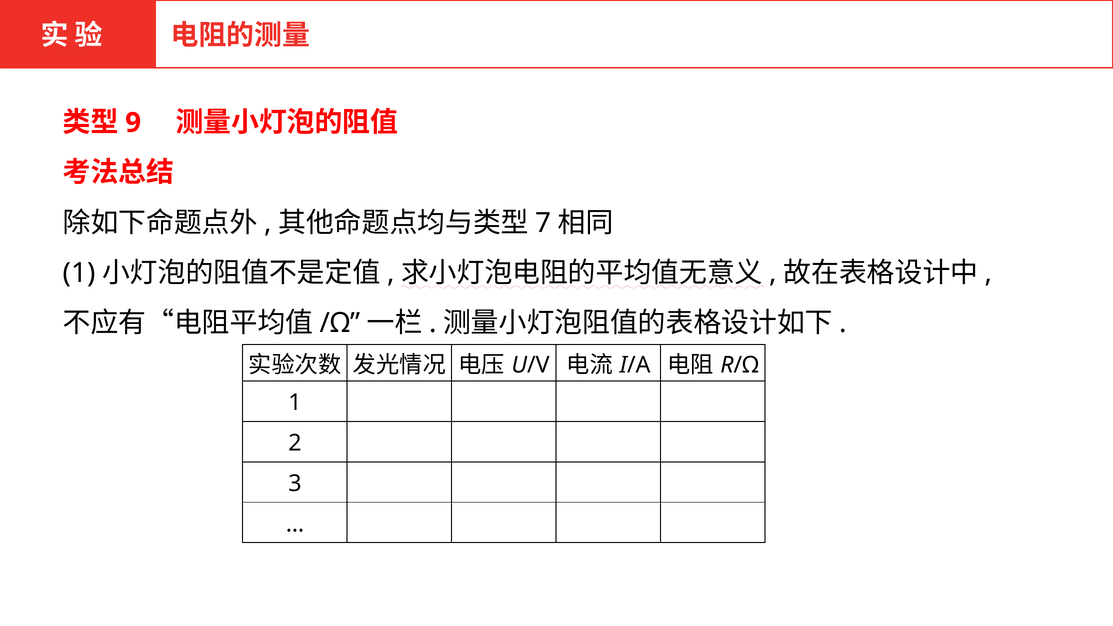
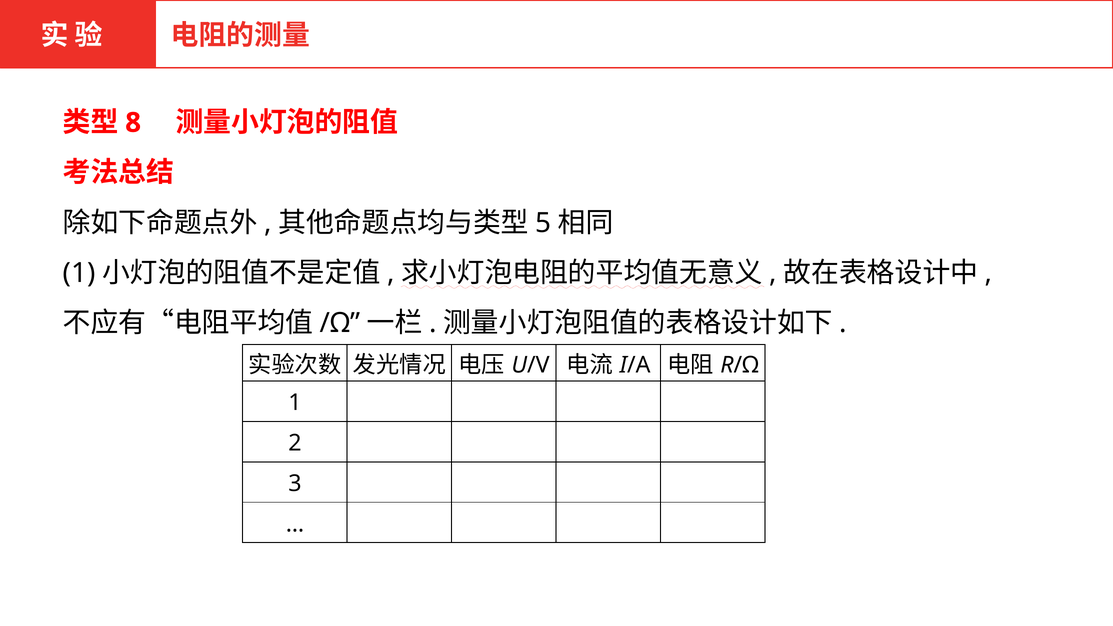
9: 9 -> 8 (133, 123)
7: 7 -> 5 (543, 223)
